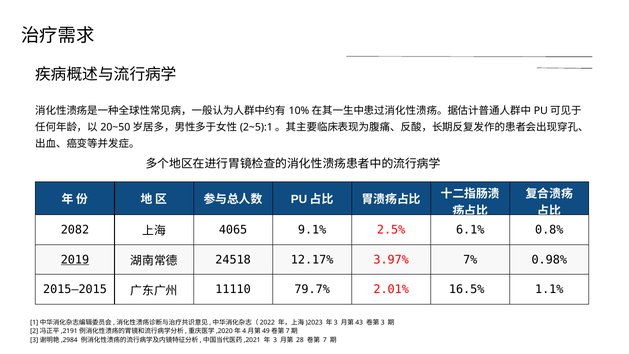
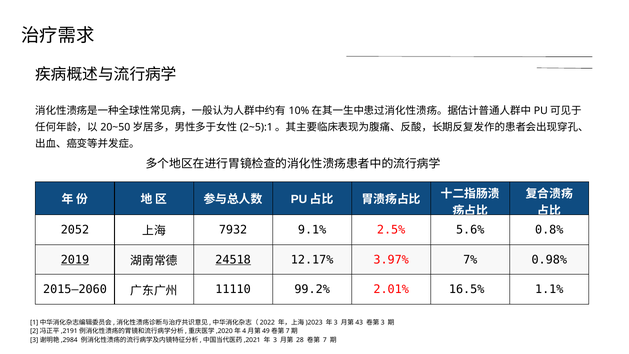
2082: 2082 -> 2052 (75, 230)
4065: 4065 -> 7932 (233, 230)
6.1%: 6.1% -> 5.6% (470, 230)
24518 underline: none -> present (233, 260)
2015—2015: 2015—2015 -> 2015—2060 (75, 289)
79.7%: 79.7% -> 99.2% (312, 289)
